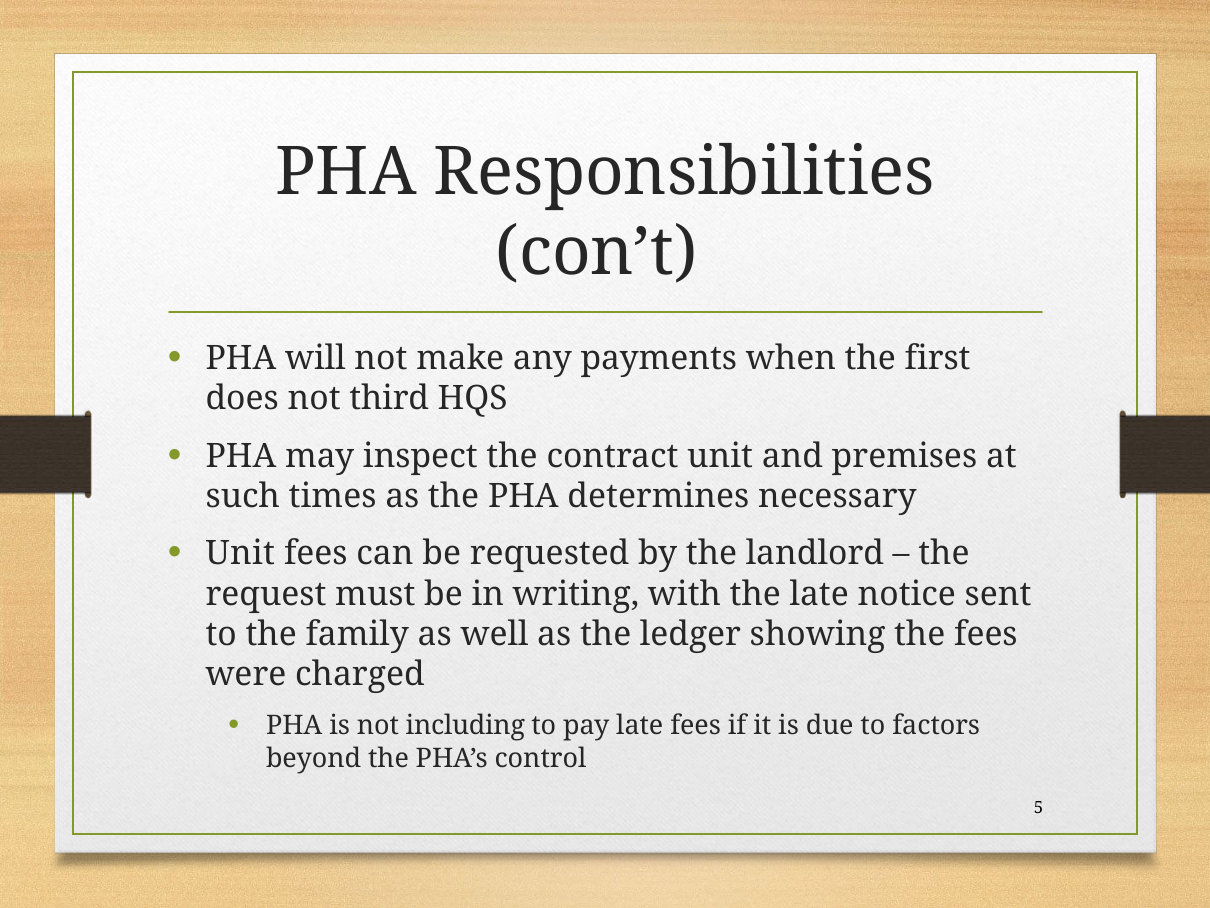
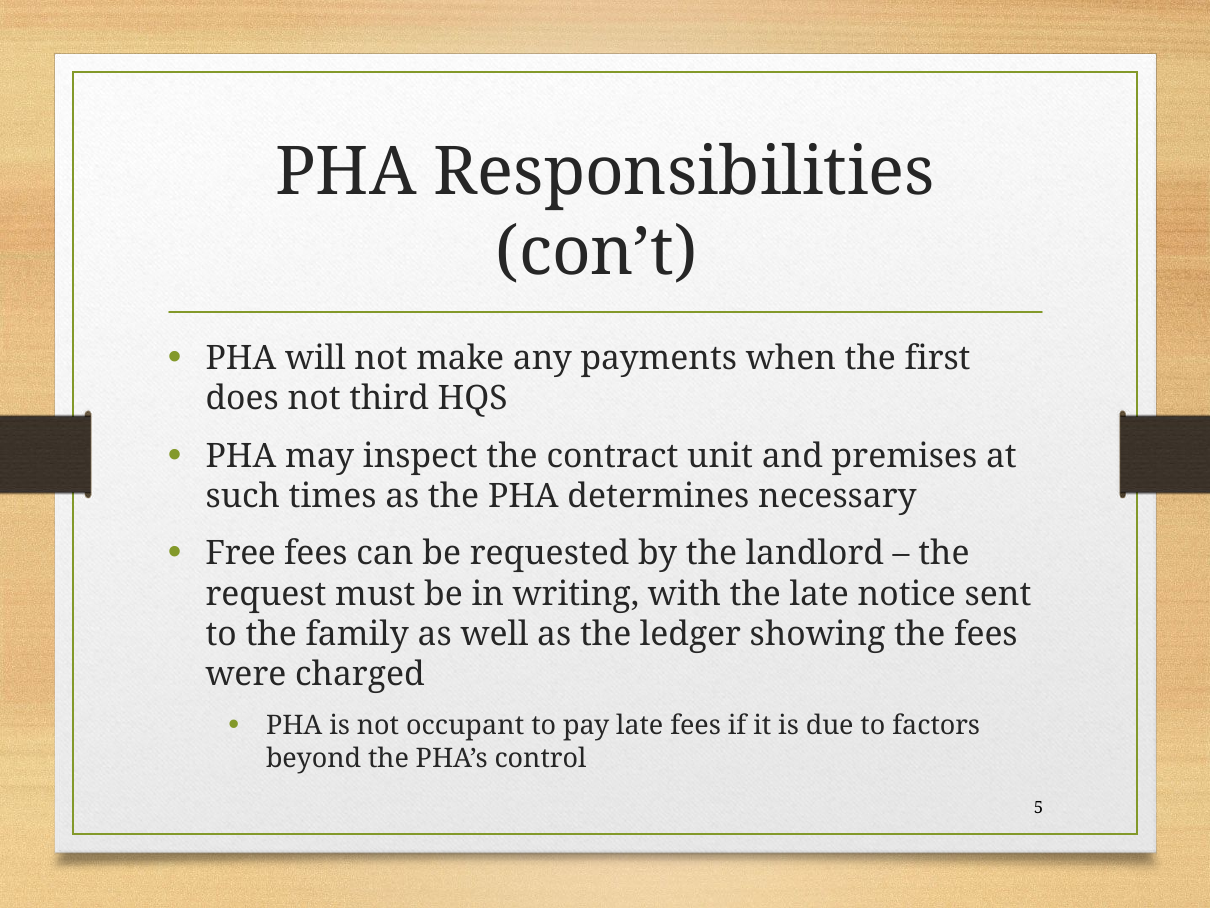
Unit: Unit -> Free (241, 553)
including: including -> occupant (465, 726)
